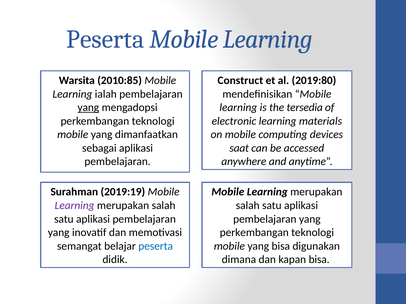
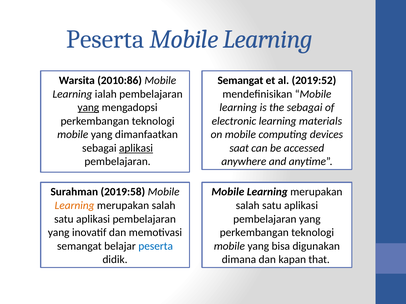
Construct: Construct -> Semangat (240, 81)
2019:80: 2019:80 -> 2019:52 (314, 81)
2010:85: 2010:85 -> 2010:86 (120, 81)
the tersedia: tersedia -> sebagai (305, 108)
aplikasi underline: none -> present (136, 148)
2019:19: 2019:19 -> 2019:58 (123, 192)
Learning colour: purple -> orange (75, 206)
kapan bisa: bisa -> that (319, 260)
